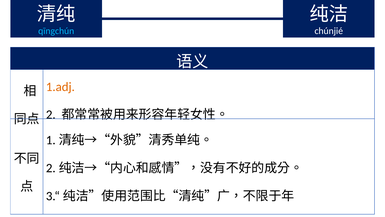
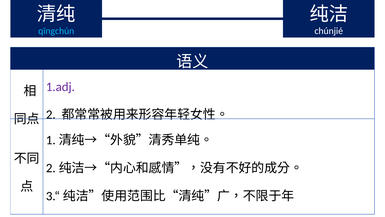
1.adj colour: orange -> purple (60, 87)
